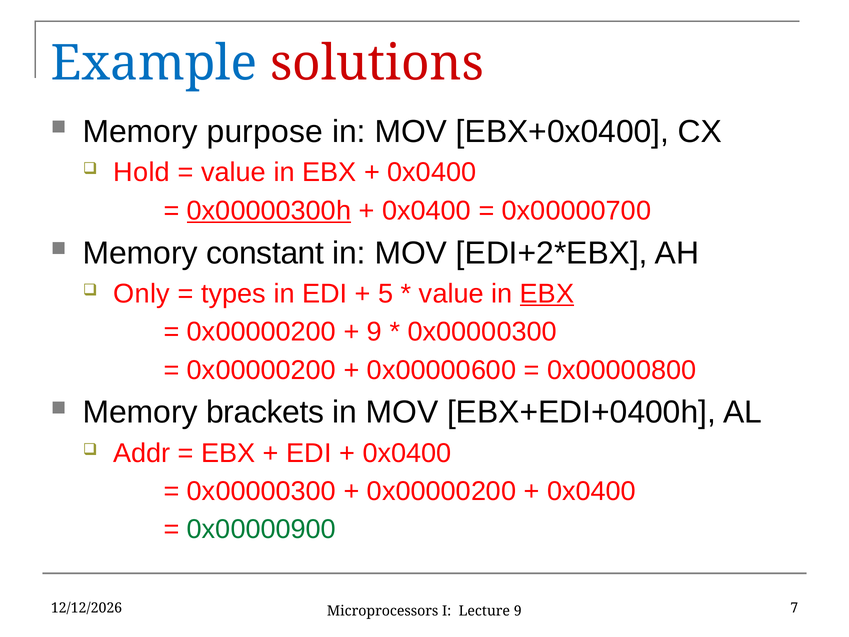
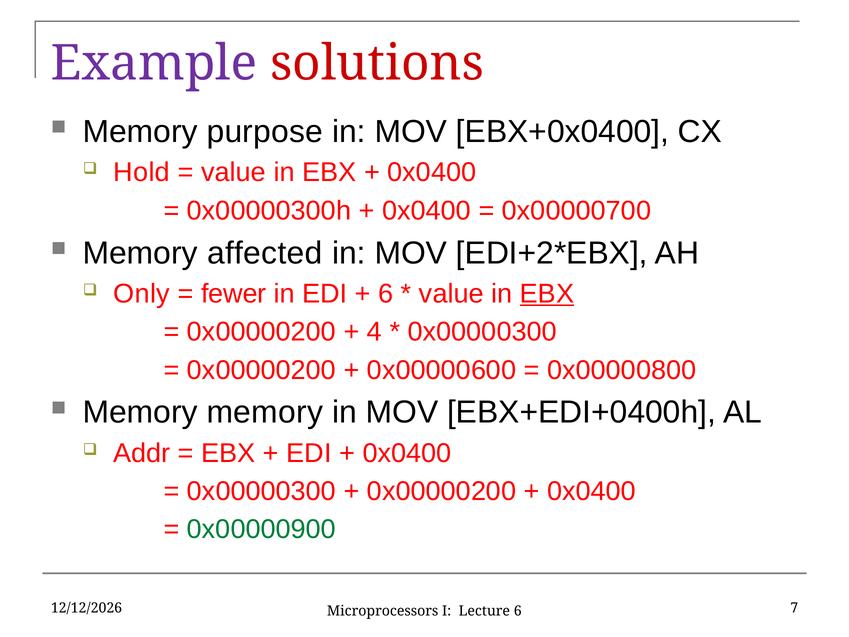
Example colour: blue -> purple (154, 63)
0x00000300h underline: present -> none (269, 211)
constant: constant -> affected (265, 253)
types: types -> fewer (234, 294)
5: 5 -> 6 (386, 294)
9: 9 -> 4 (375, 332)
Memory brackets: brackets -> memory (265, 412)
Lecture 9: 9 -> 6 (518, 611)
